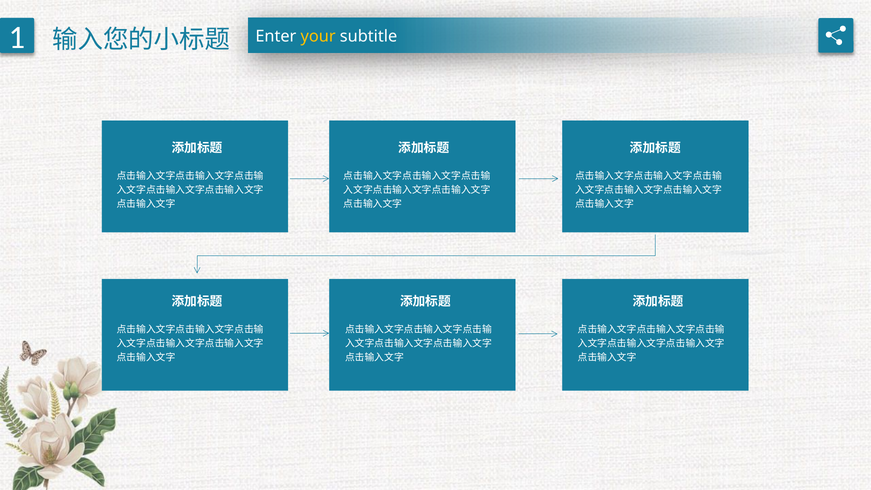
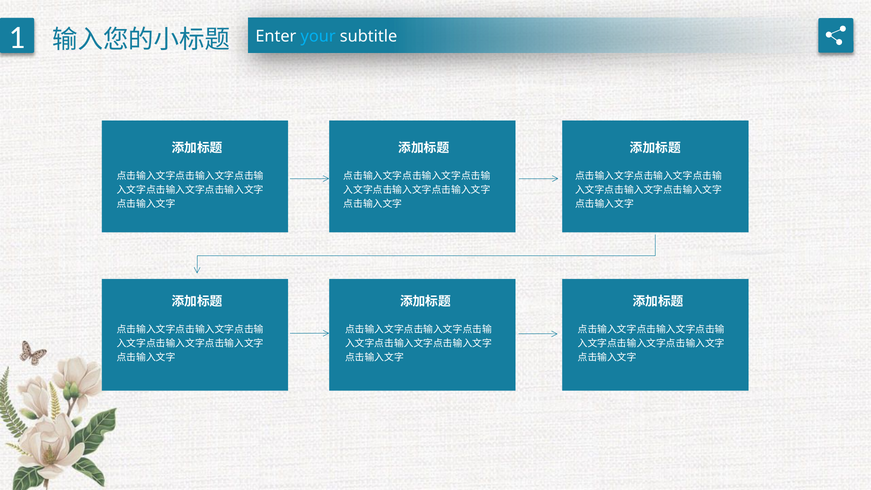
your colour: yellow -> light blue (318, 36)
